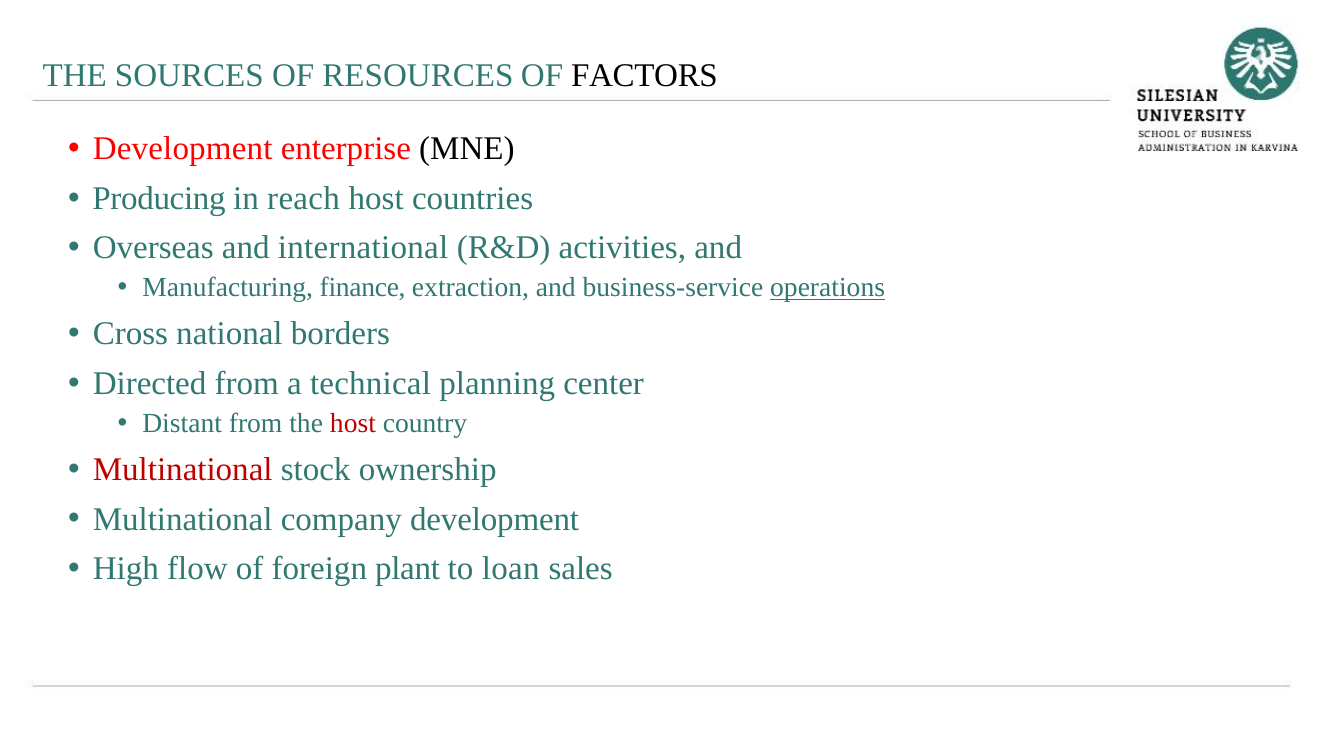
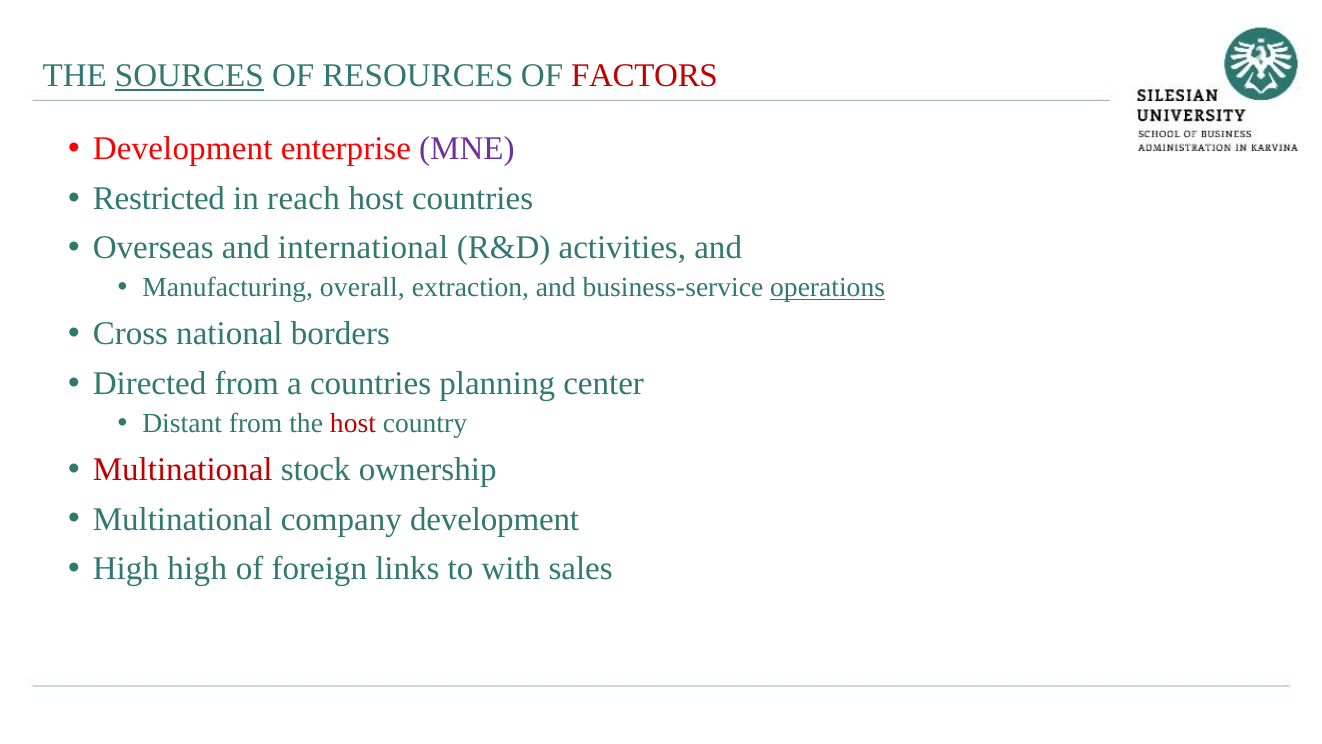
SOURCES underline: none -> present (189, 76)
FACTORS colour: black -> red (644, 76)
MNE colour: black -> purple (467, 149)
Producing: Producing -> Restricted (159, 198)
finance: finance -> overall (362, 287)
a technical: technical -> countries (371, 383)
High flow: flow -> high (197, 568)
plant: plant -> links (407, 568)
loan: loan -> with (511, 568)
